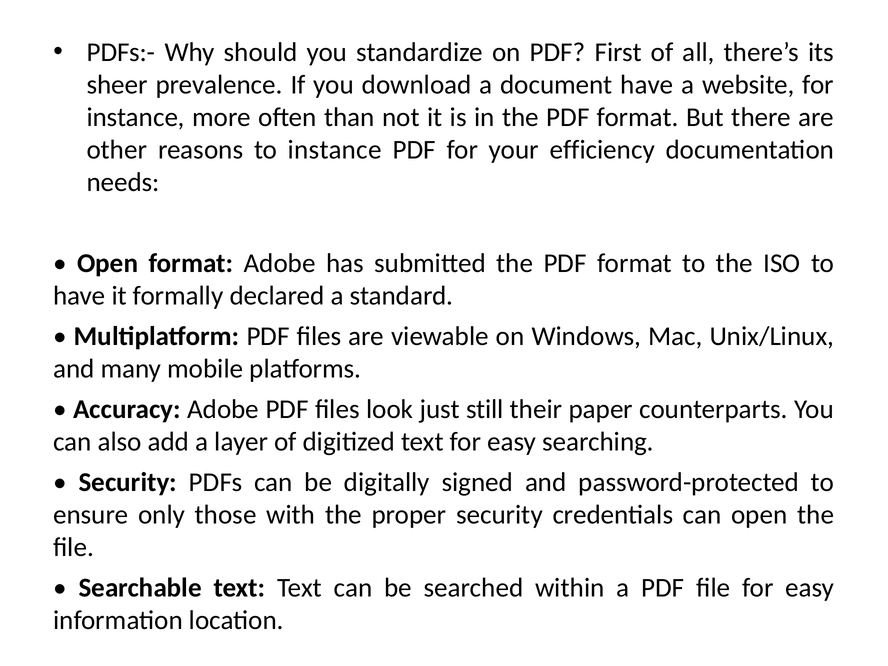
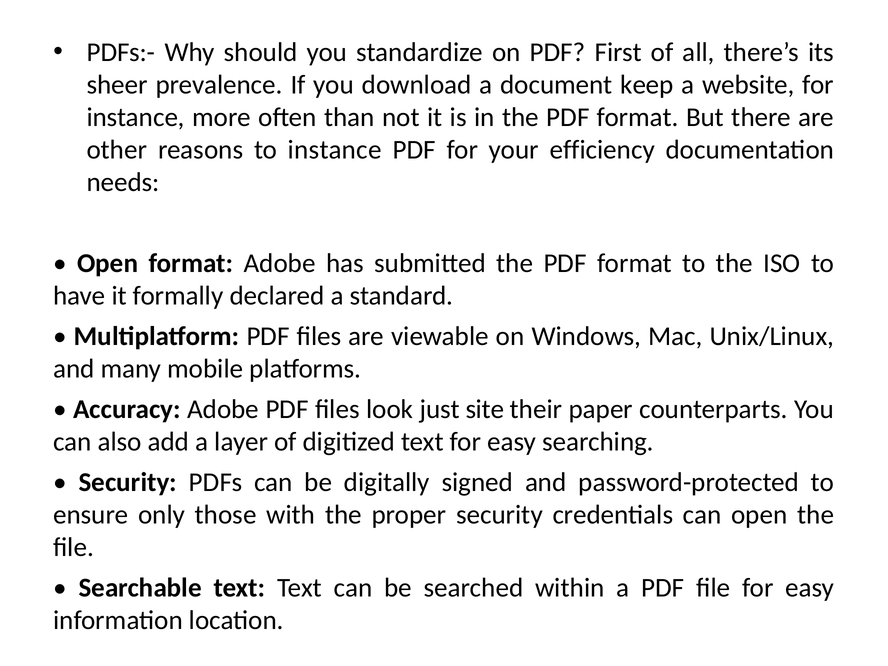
document have: have -> keep (647, 85)
still: still -> site (485, 409)
